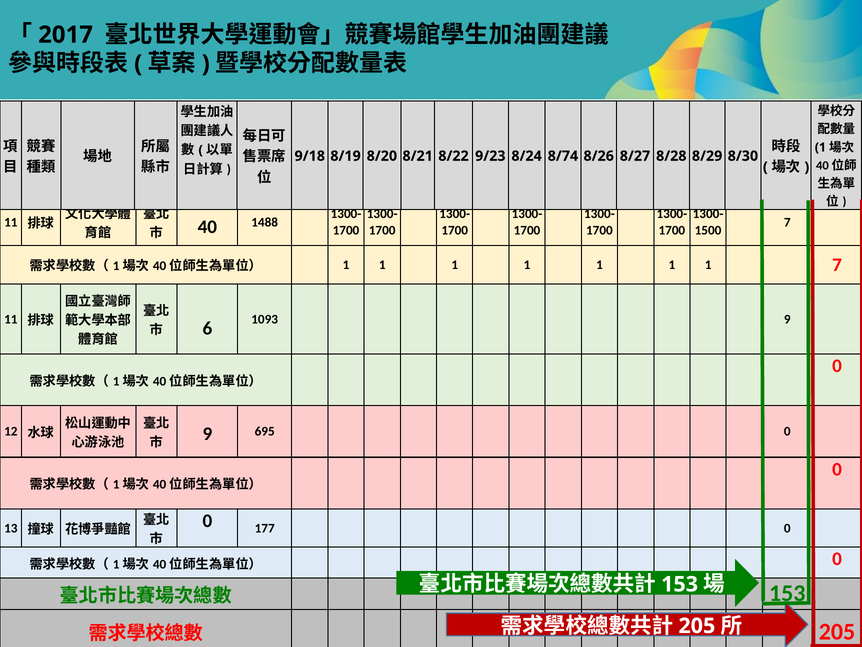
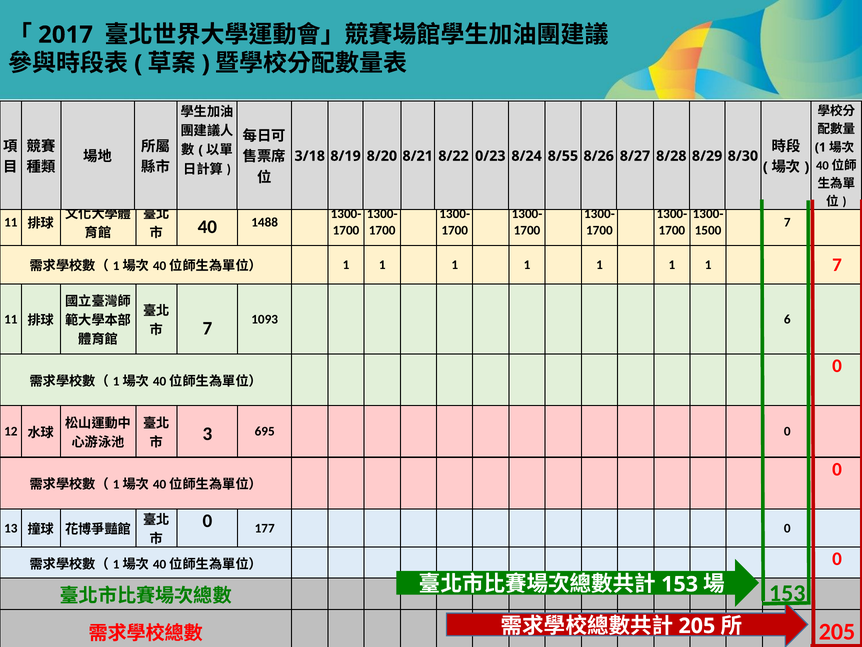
9/18: 9/18 -> 3/18 (310, 156)
9/23: 9/23 -> 0/23 (490, 156)
8/74: 8/74 -> 8/55 (563, 156)
1093 9: 9 -> 6 (787, 319)
6: 6 -> 7 (207, 328)
9: 9 -> 3 (207, 433)
